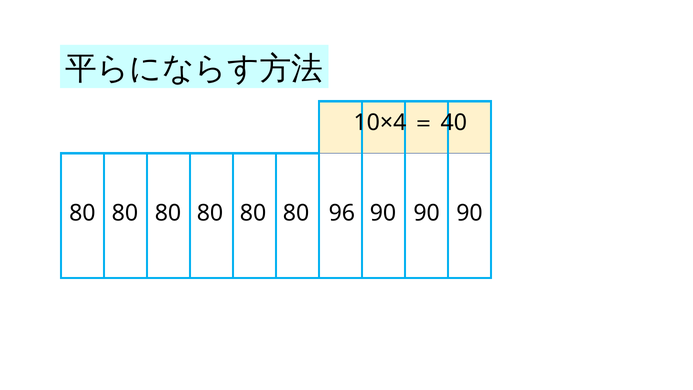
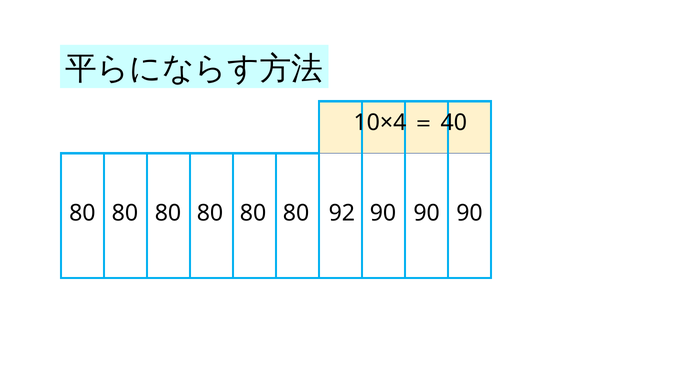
96: 96 -> 92 (342, 213)
